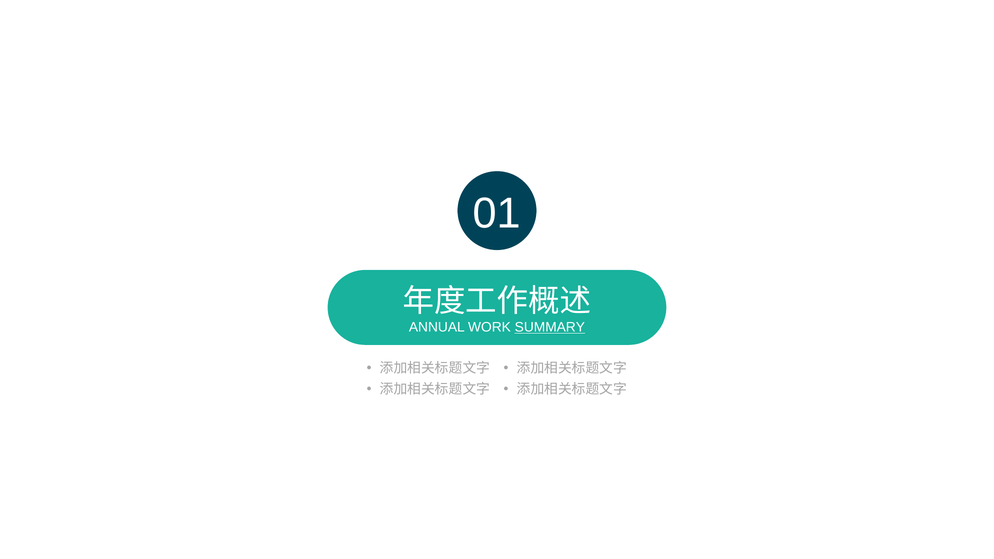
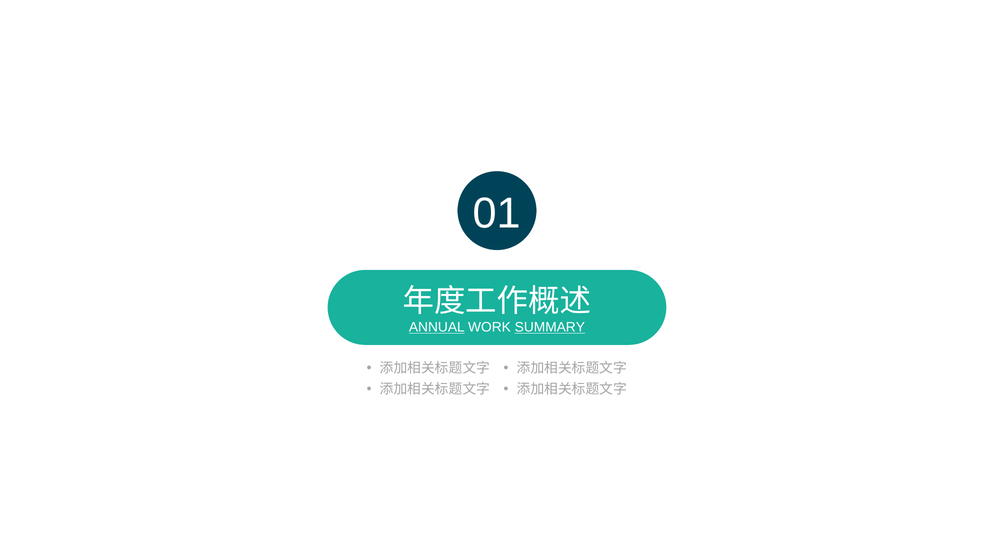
ANNUAL underline: none -> present (437, 327)
